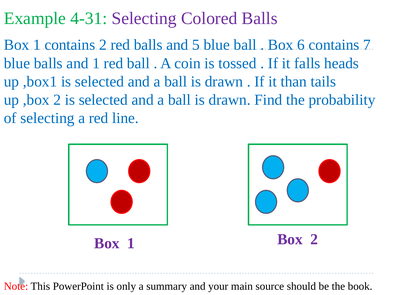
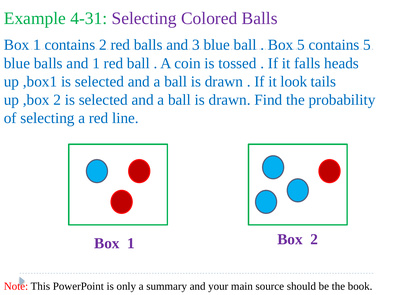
5: 5 -> 3 (196, 45)
Box 6: 6 -> 5 (301, 45)
contains 7: 7 -> 5 (367, 45)
than: than -> look (294, 81)
